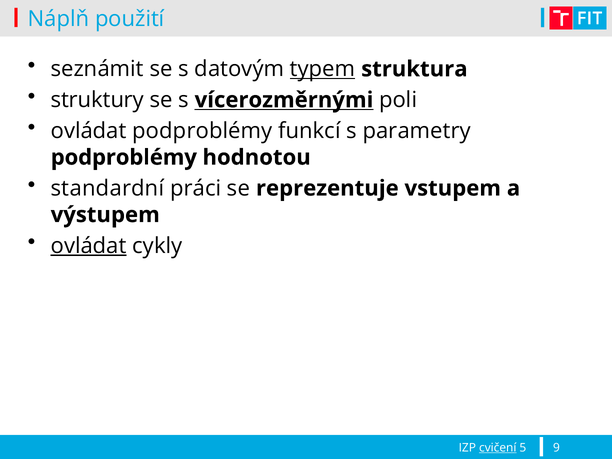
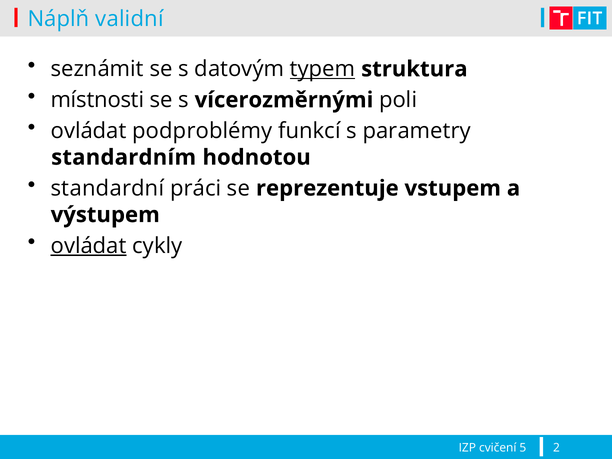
použití: použití -> validní (130, 19)
struktury: struktury -> místnosti (97, 100)
vícerozměrnými underline: present -> none (284, 100)
podproblémy: podproblémy -> standardním (124, 157)
cvičení underline: present -> none (498, 448)
9: 9 -> 2 (556, 448)
